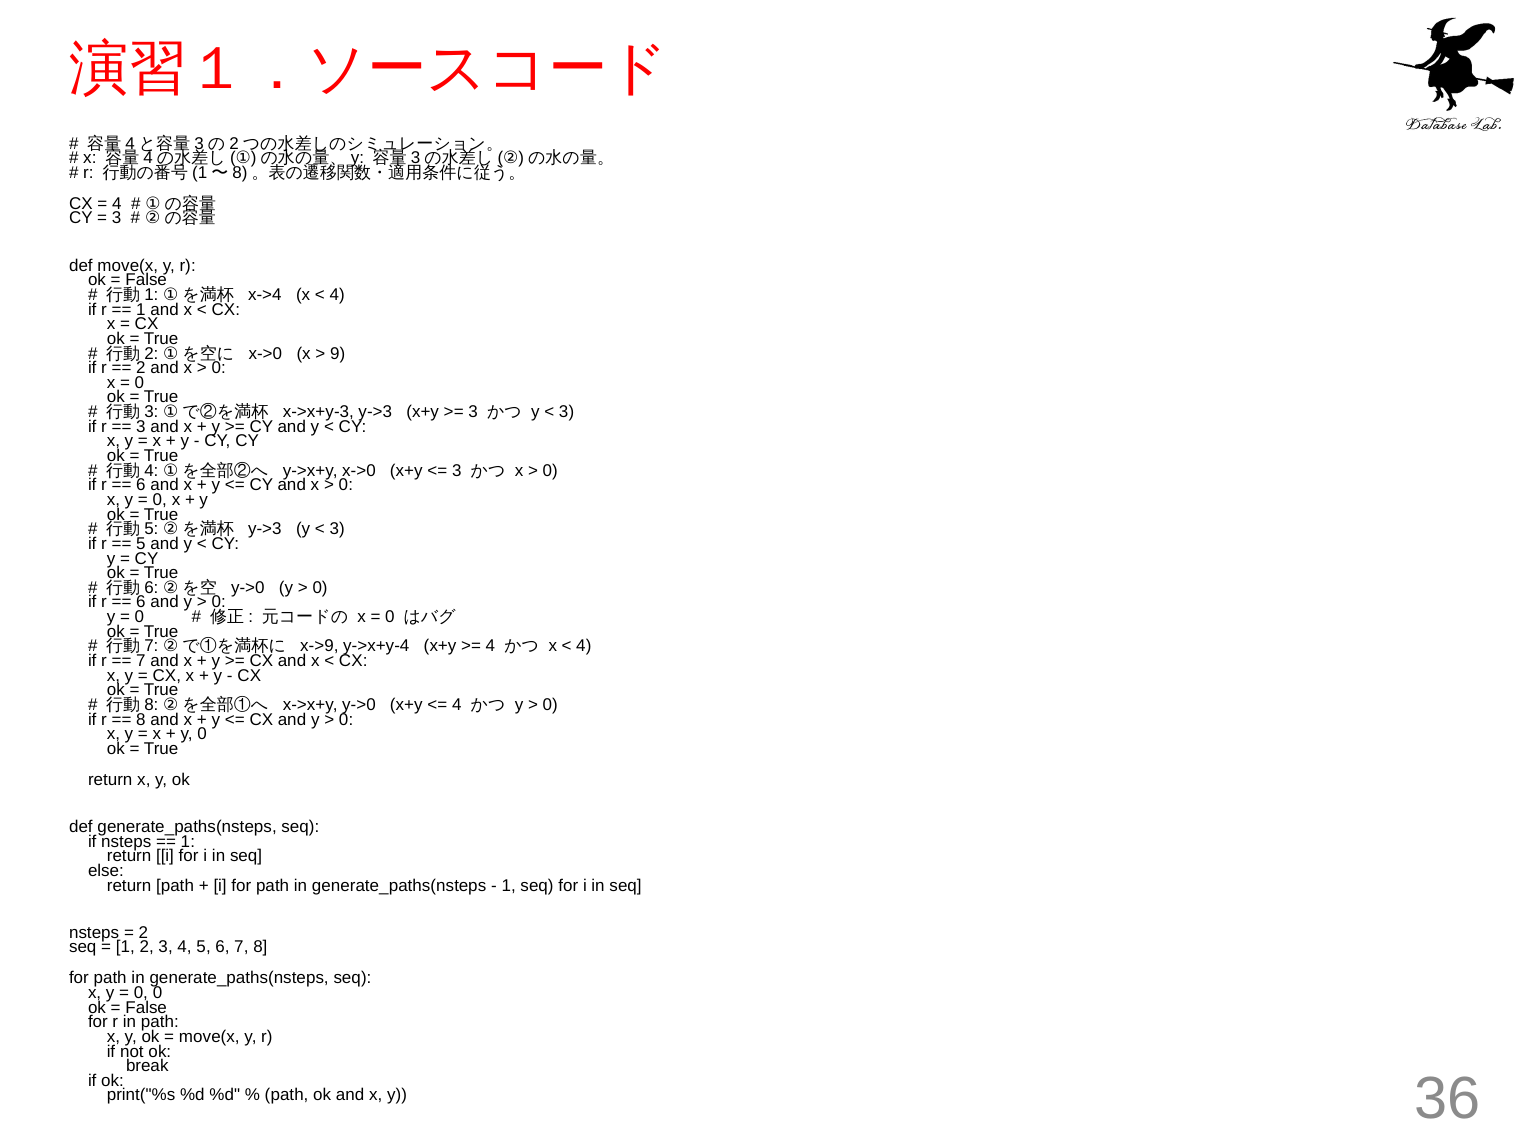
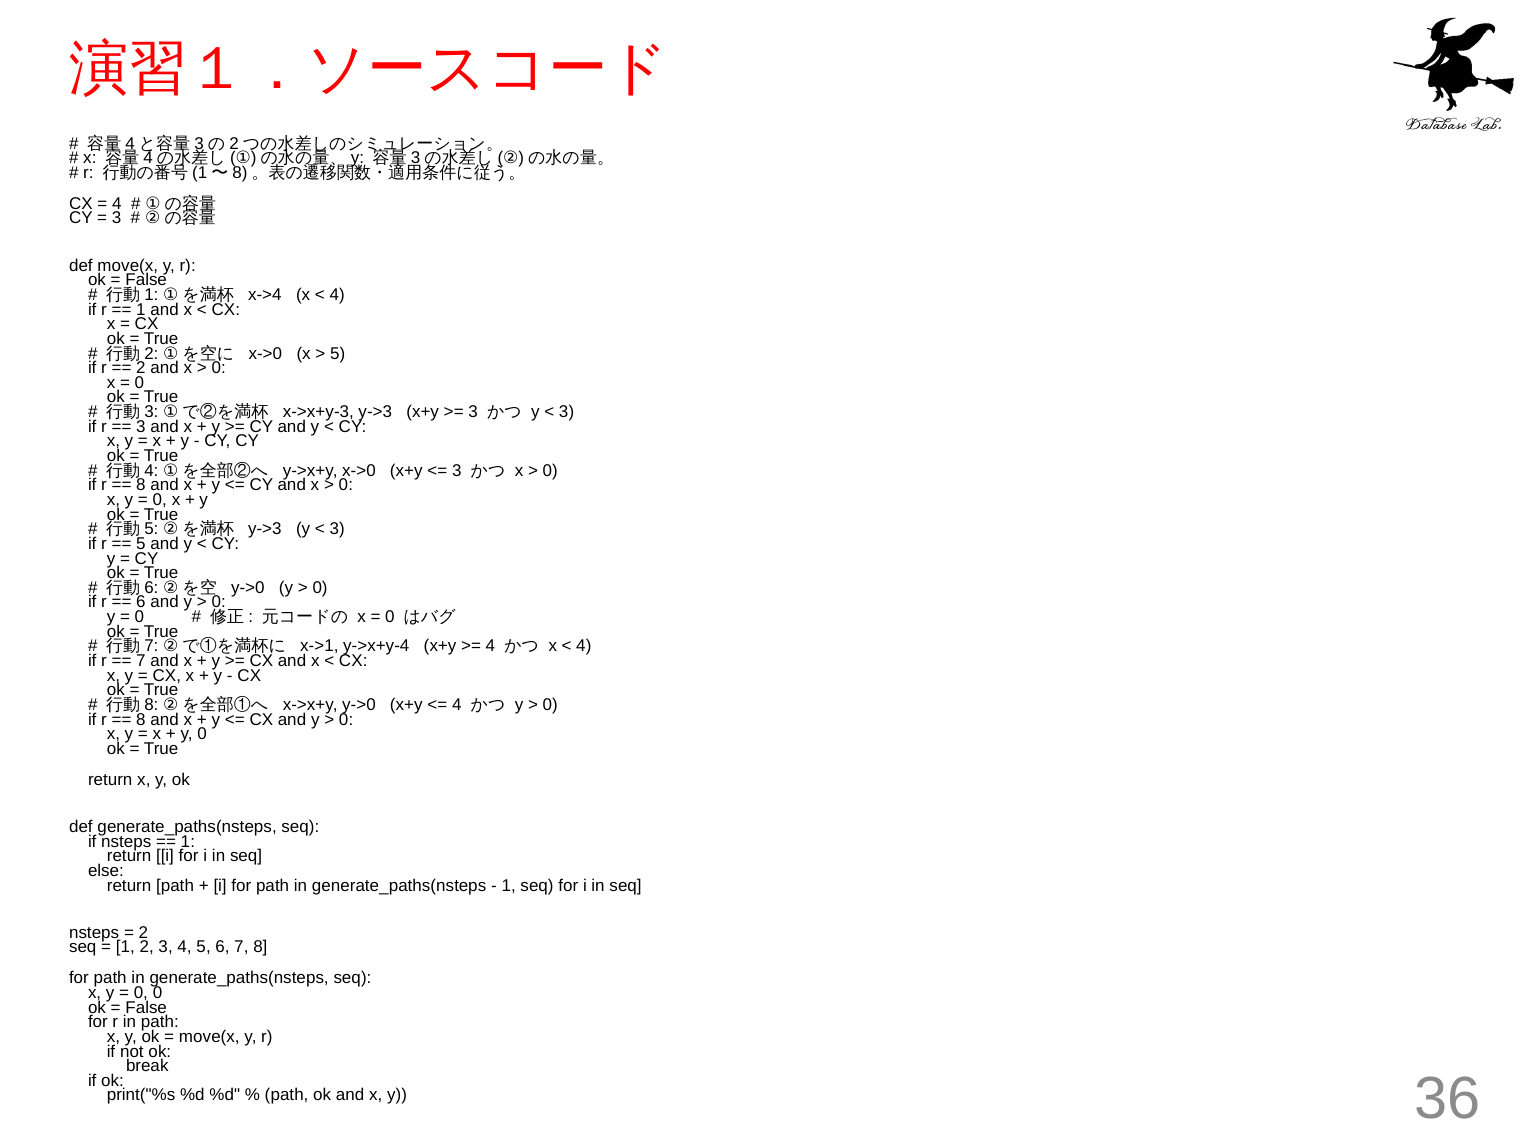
9: 9 -> 5 (338, 353)
6: 6 -> 8 (141, 485)
x->9: x->9 -> x->1 (319, 646)
